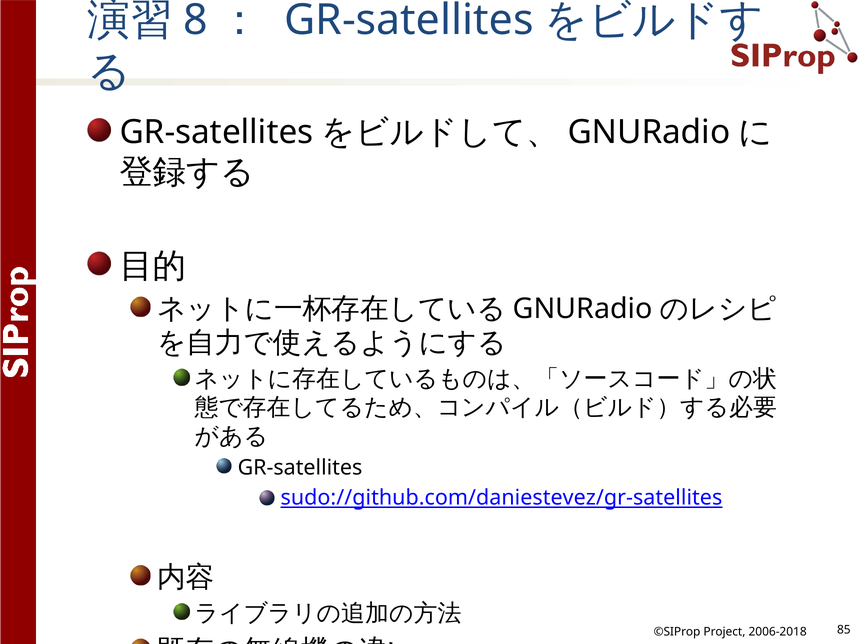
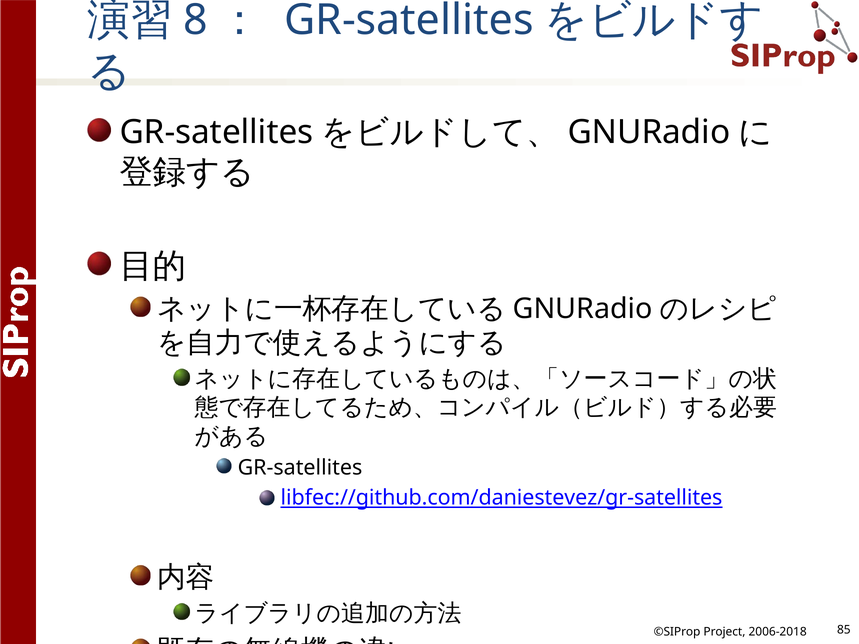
sudo://github.com/daniestevez/gr-satellites: sudo://github.com/daniestevez/gr-satellites -> libfec://github.com/daniestevez/gr-satellites (501, 498)
